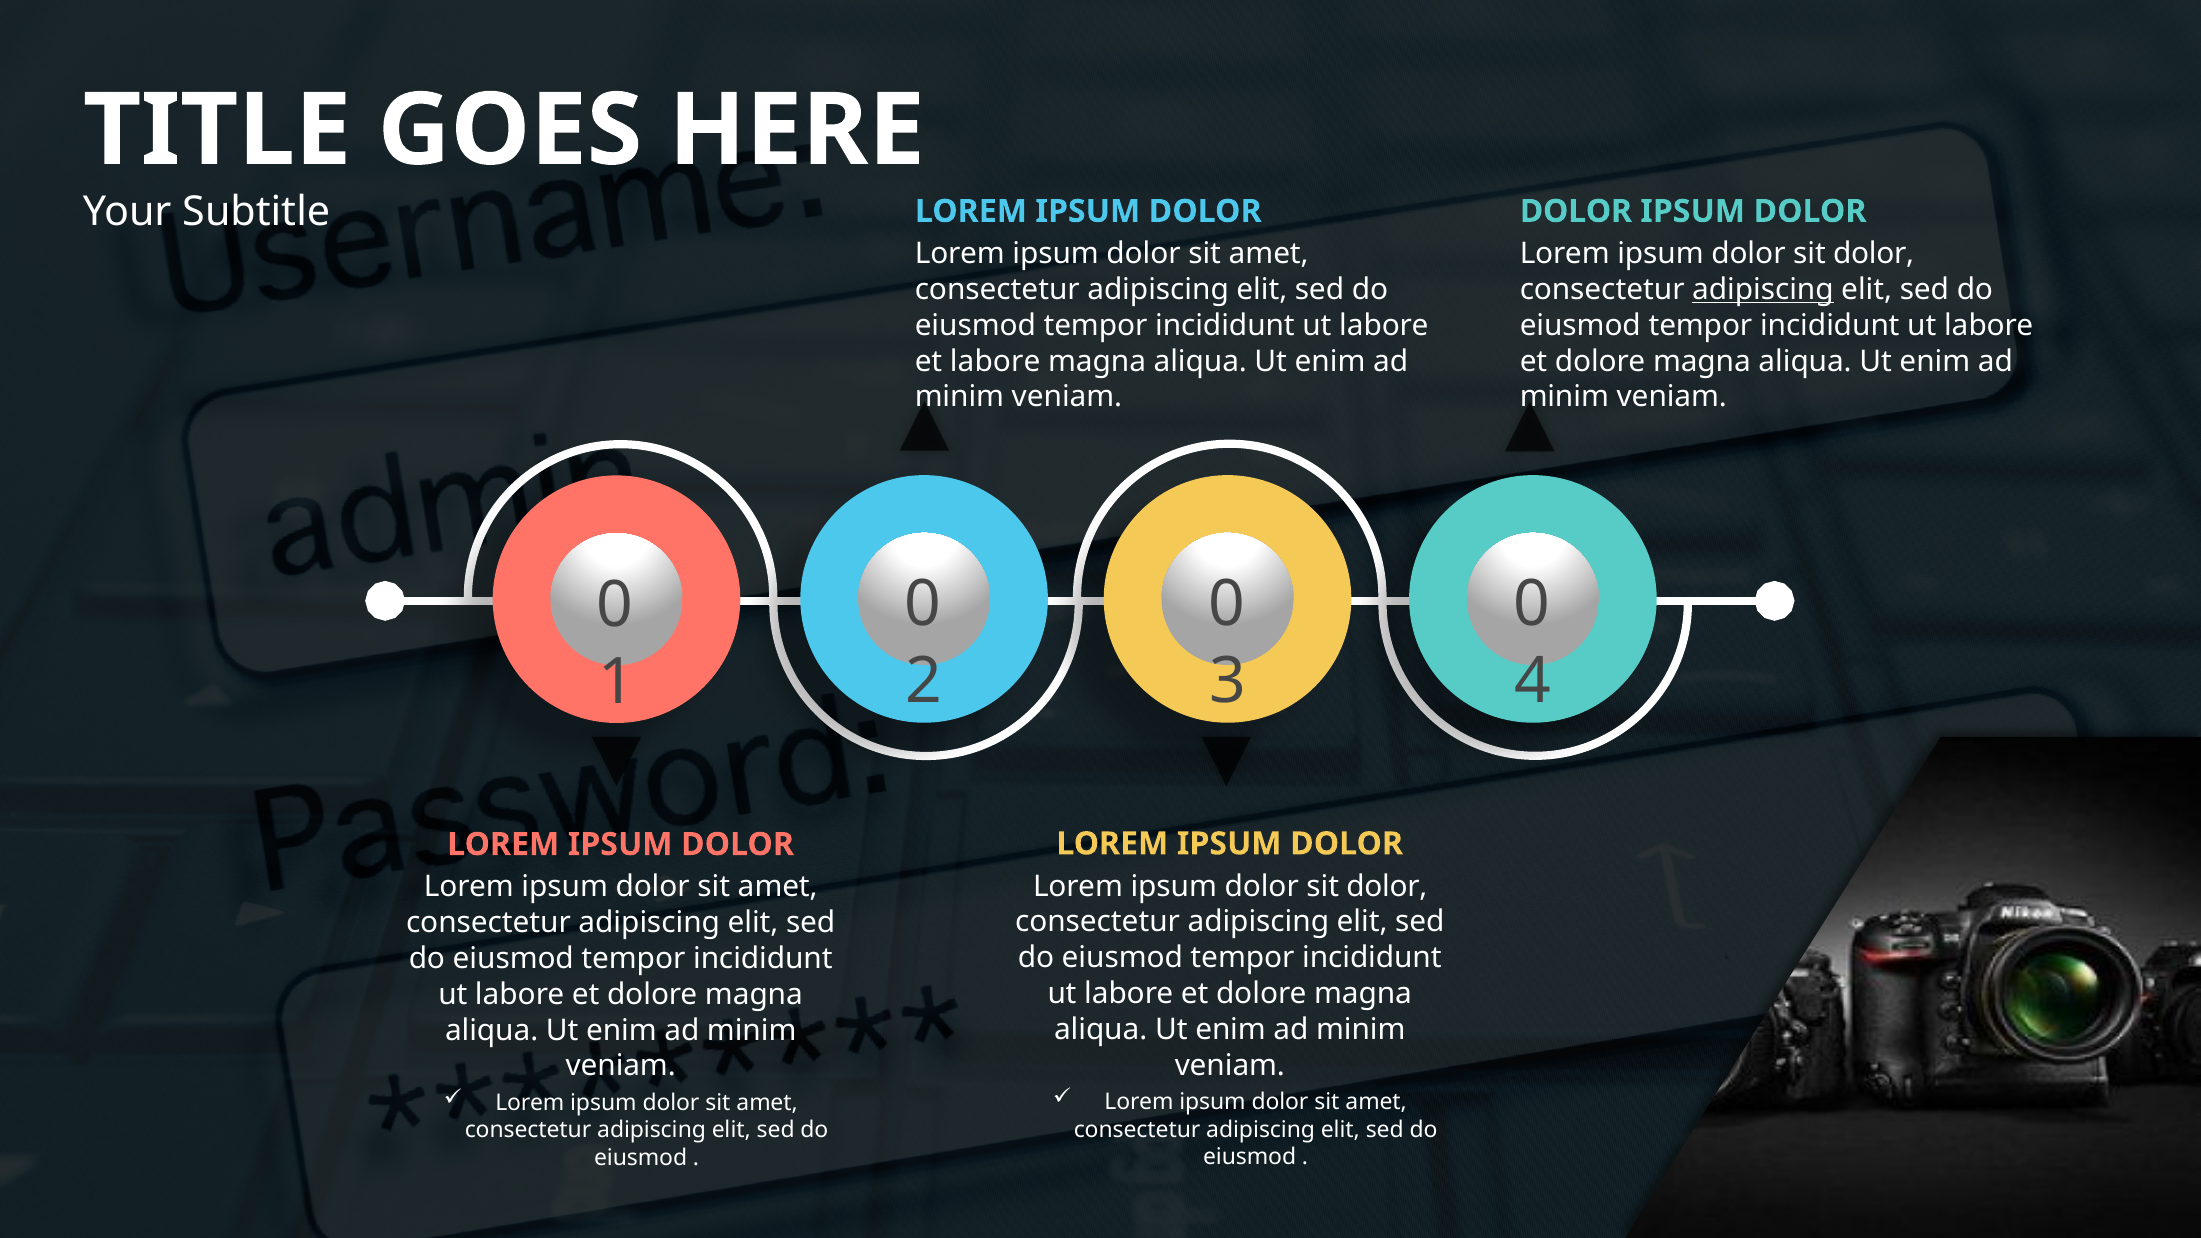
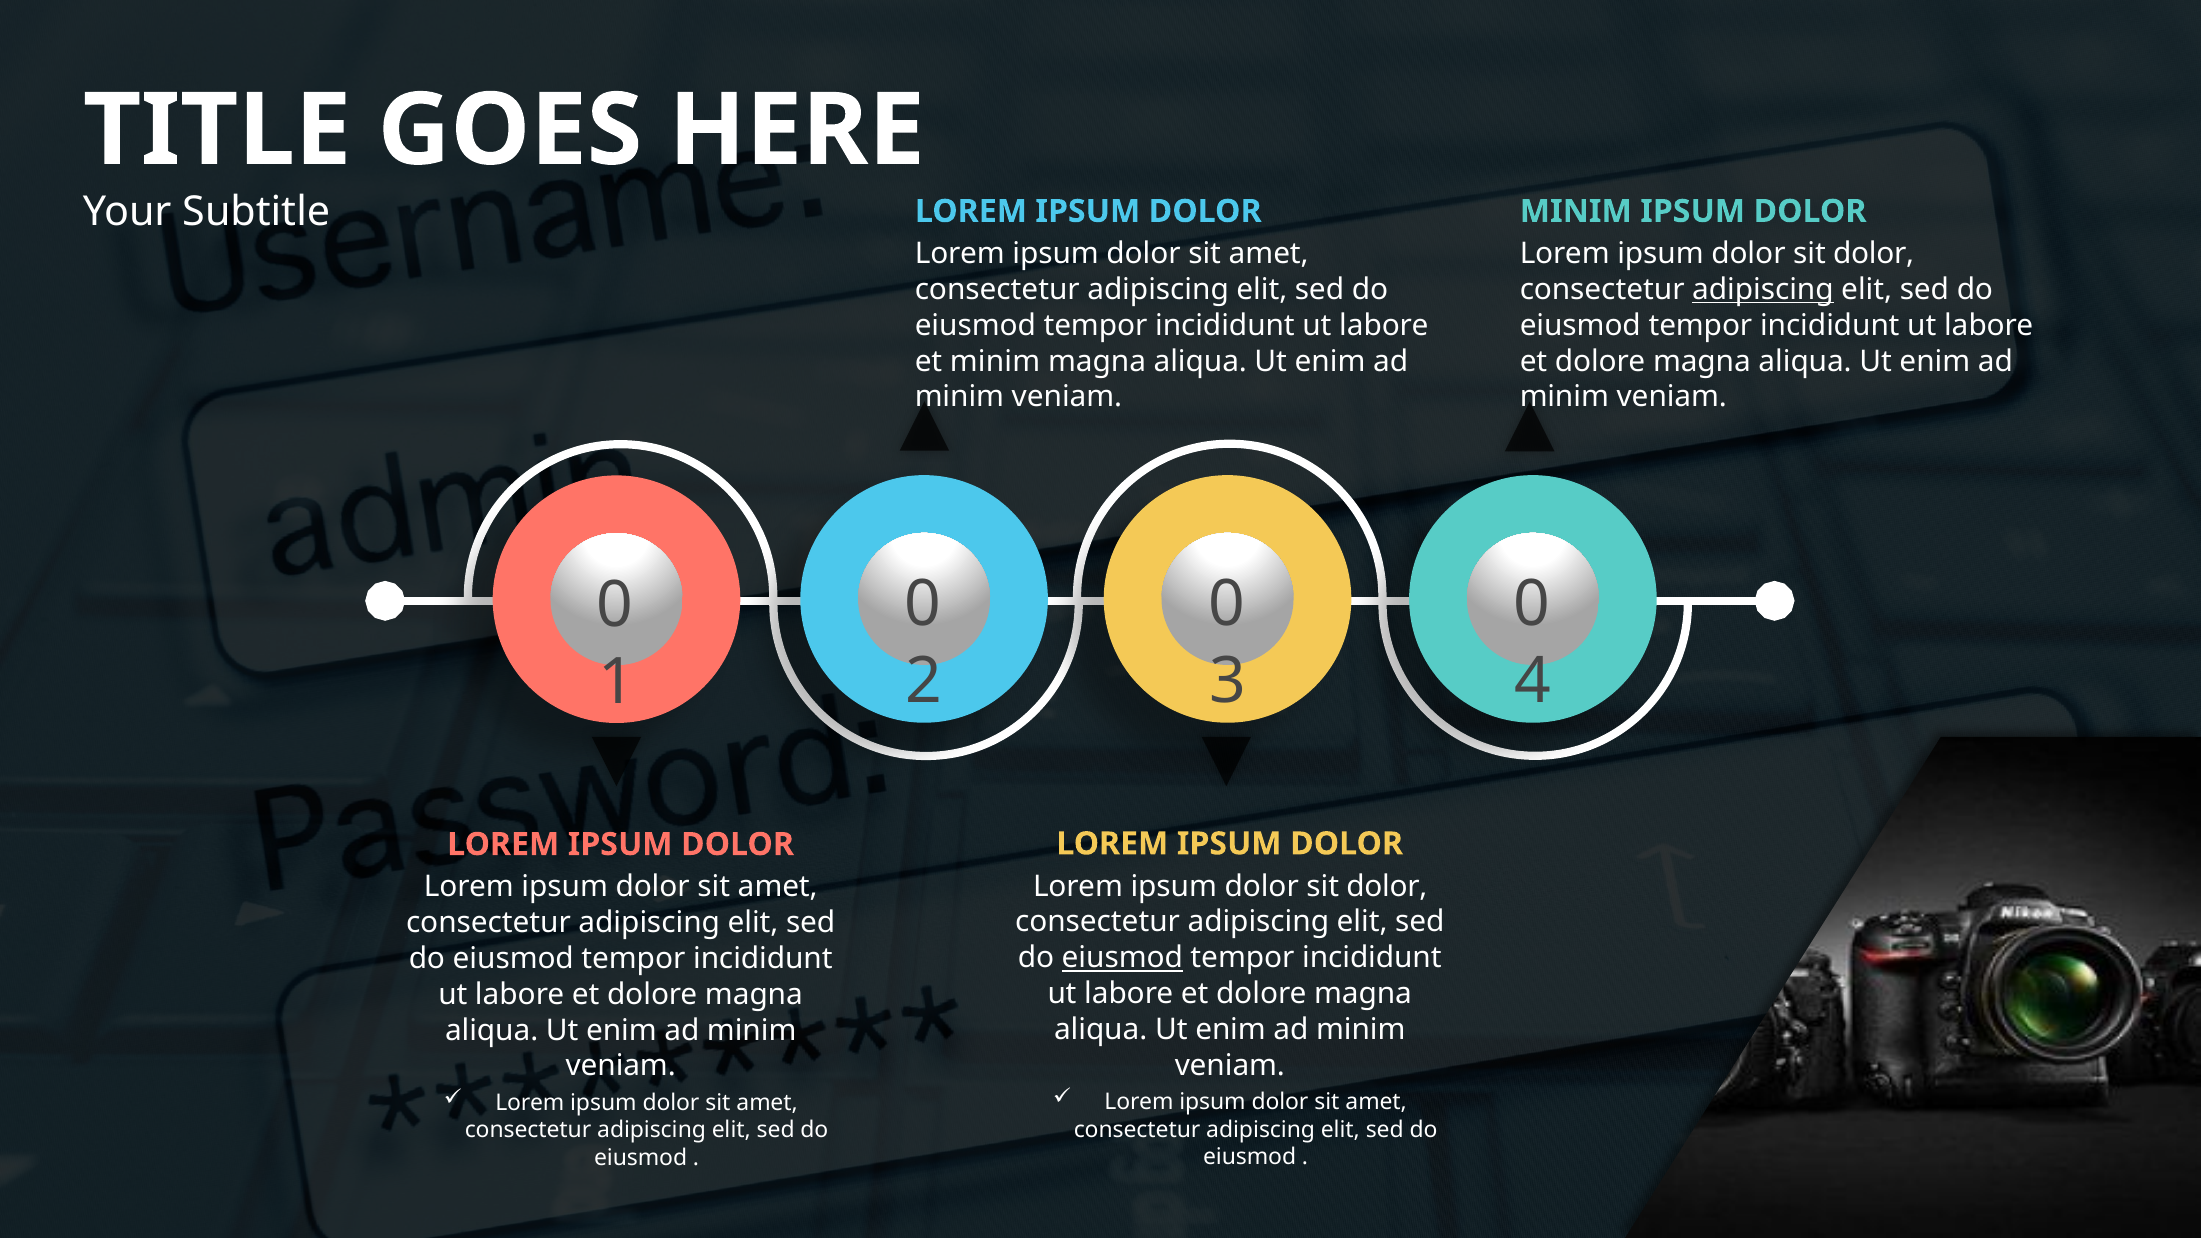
DOLOR: DOLOR -> MINIM (1576, 211)
et labore: labore -> minim (995, 361)
eiusmod underline: none -> present (1122, 958)
